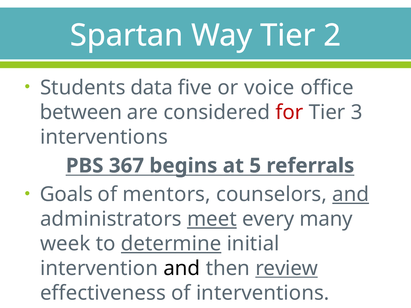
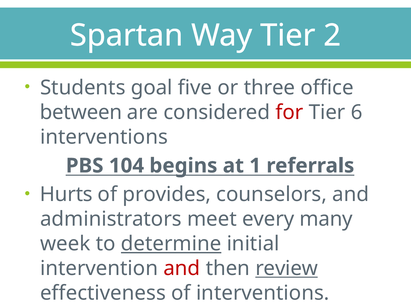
data: data -> goal (152, 88)
voice: voice -> three (269, 88)
3: 3 -> 6 (357, 112)
367: 367 -> 104 (126, 166)
5: 5 -> 1 (255, 166)
Goals: Goals -> Hurts (66, 195)
mentors: mentors -> provides (167, 195)
and underline: present -> none (351, 195)
meet underline: present -> none (212, 219)
and colour: black -> red (182, 269)
